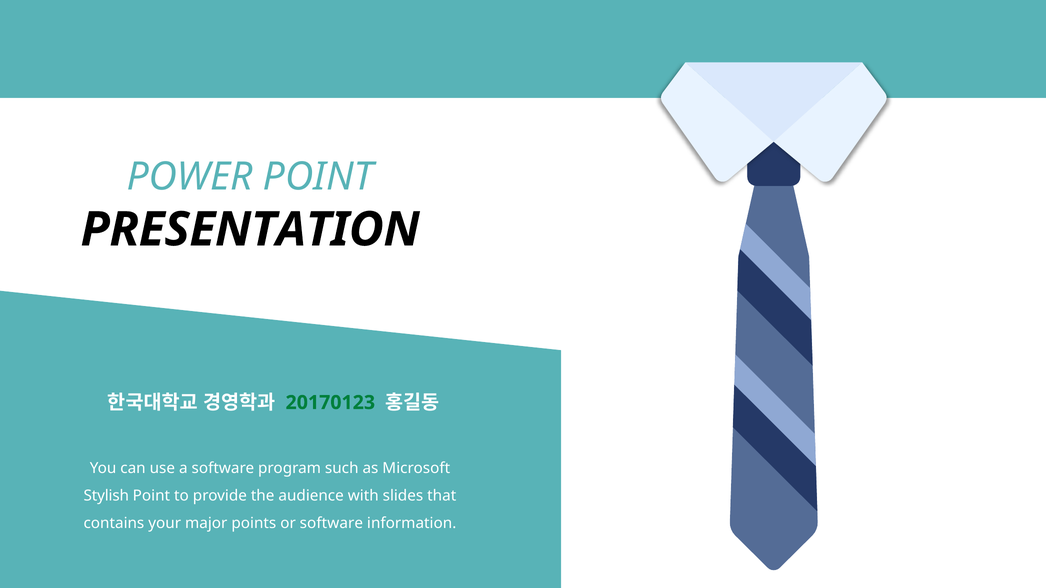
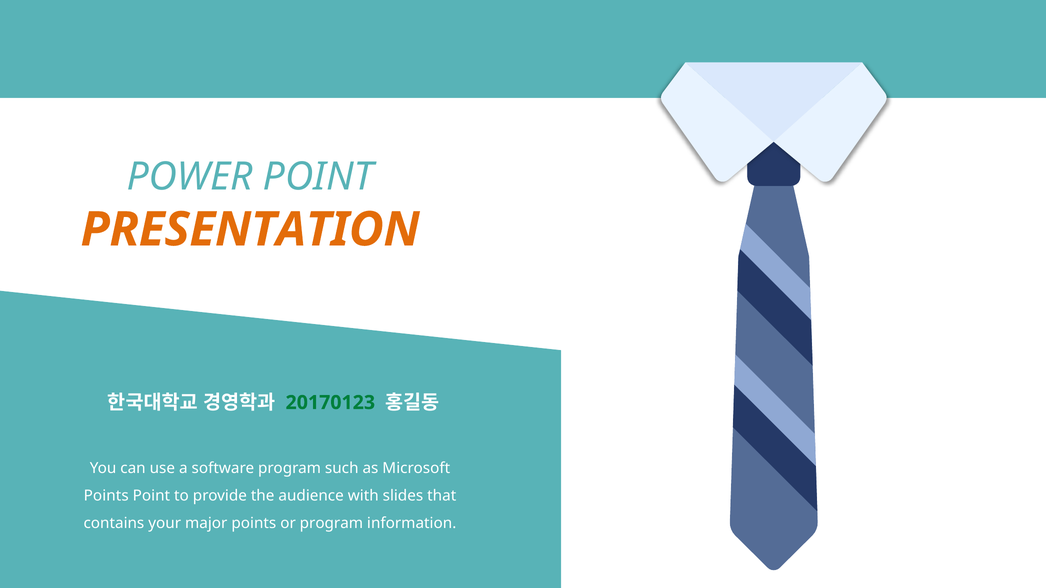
PRESENTATION colour: black -> orange (250, 230)
Stylish: Stylish -> Points (106, 496)
or software: software -> program (331, 524)
